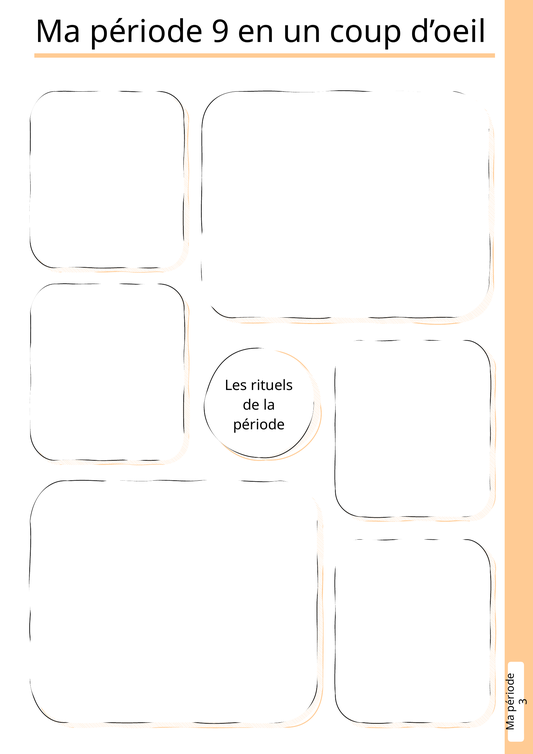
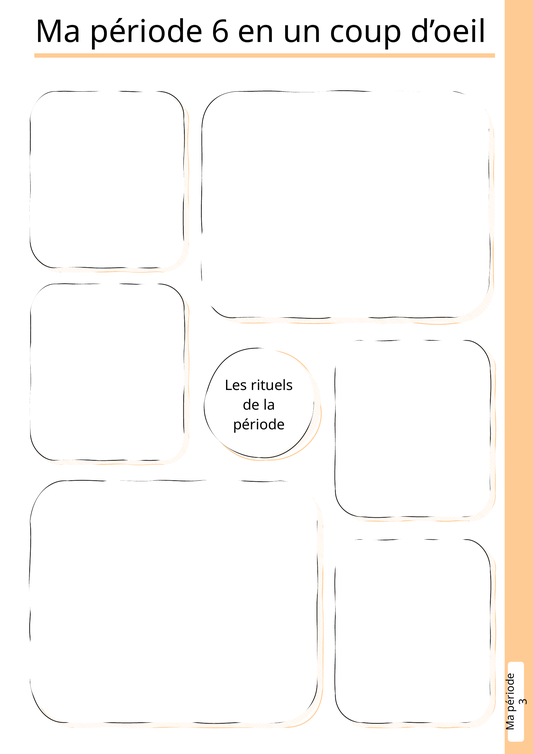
9: 9 -> 6 (220, 32)
